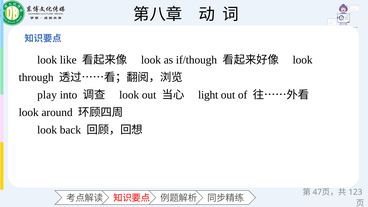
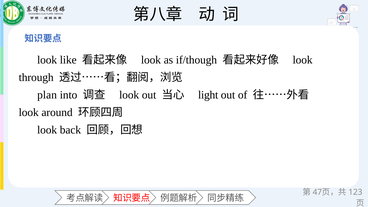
play: play -> plan (47, 95)
